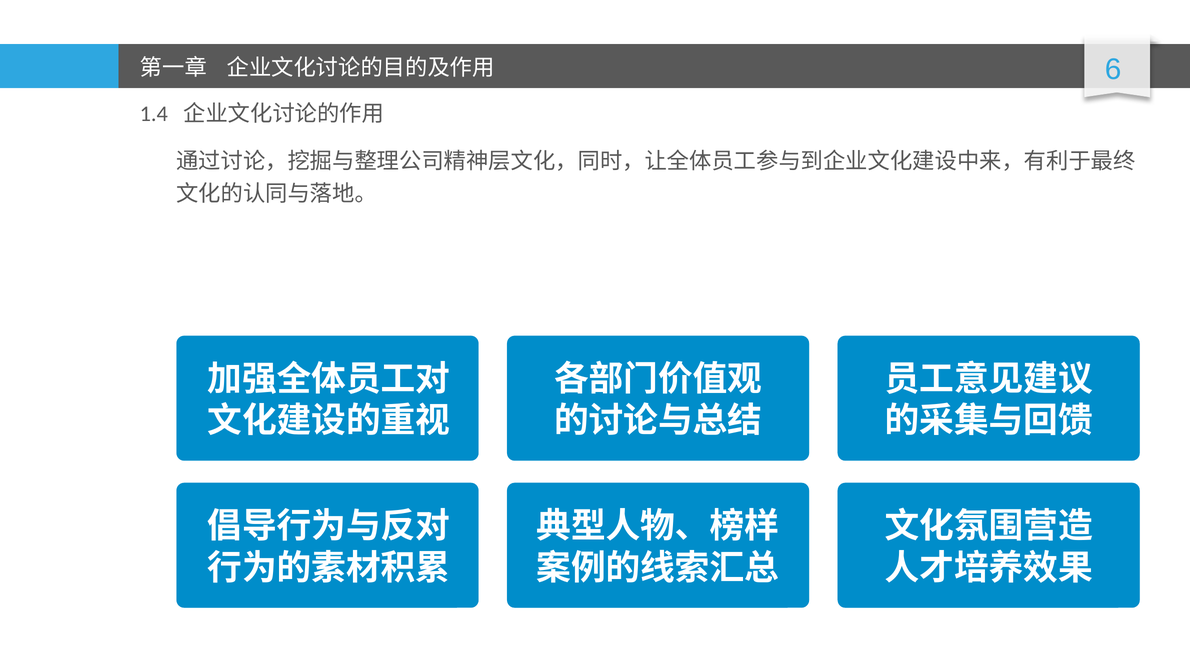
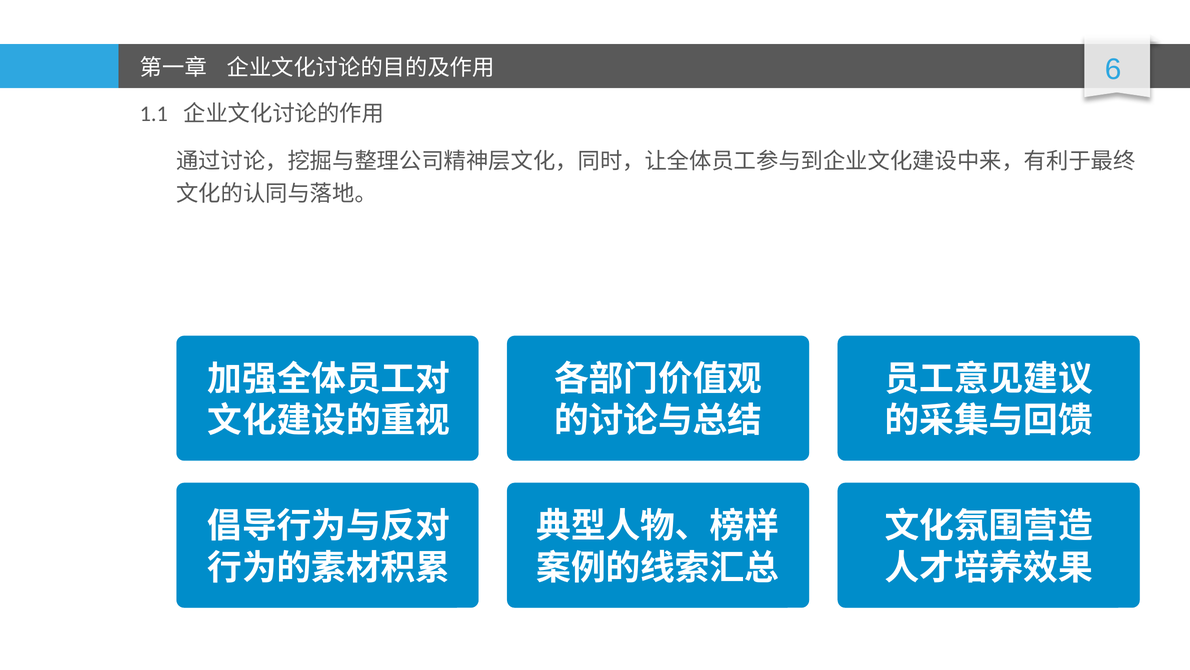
1.4: 1.4 -> 1.1 (154, 114)
